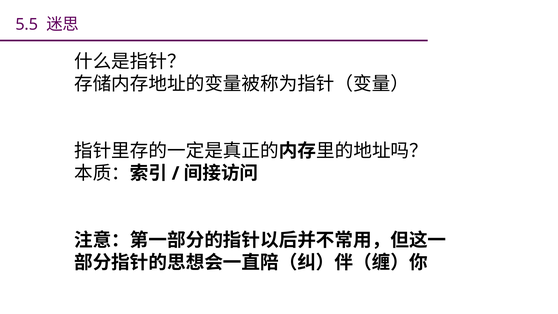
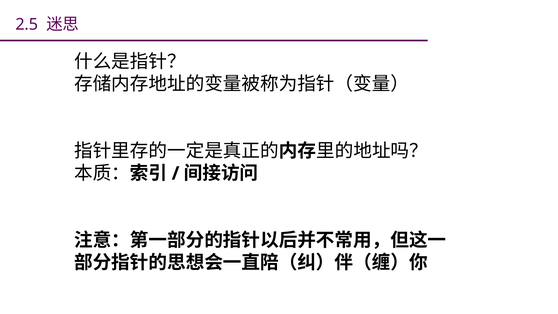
5.5: 5.5 -> 2.5 (27, 25)
